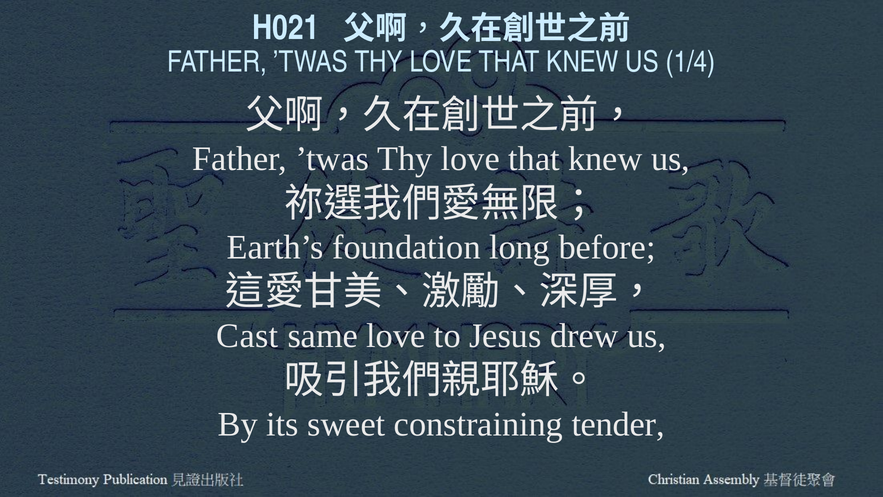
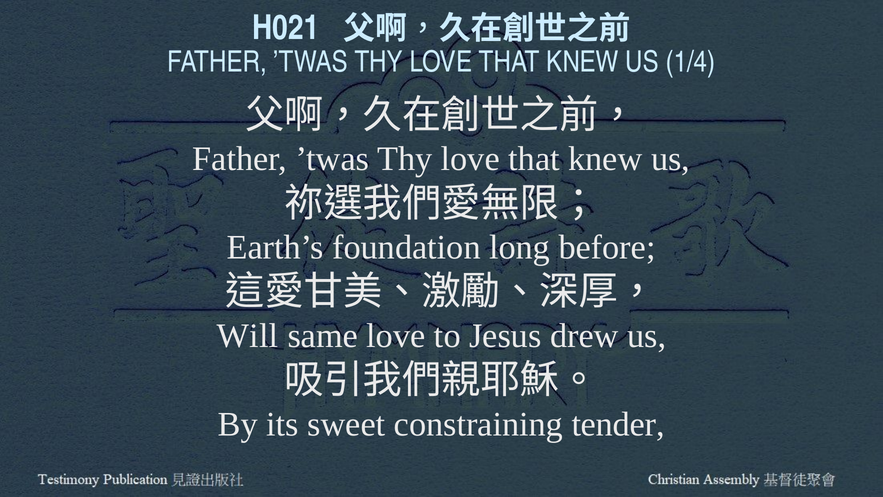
Cast: Cast -> Will (247, 336)
